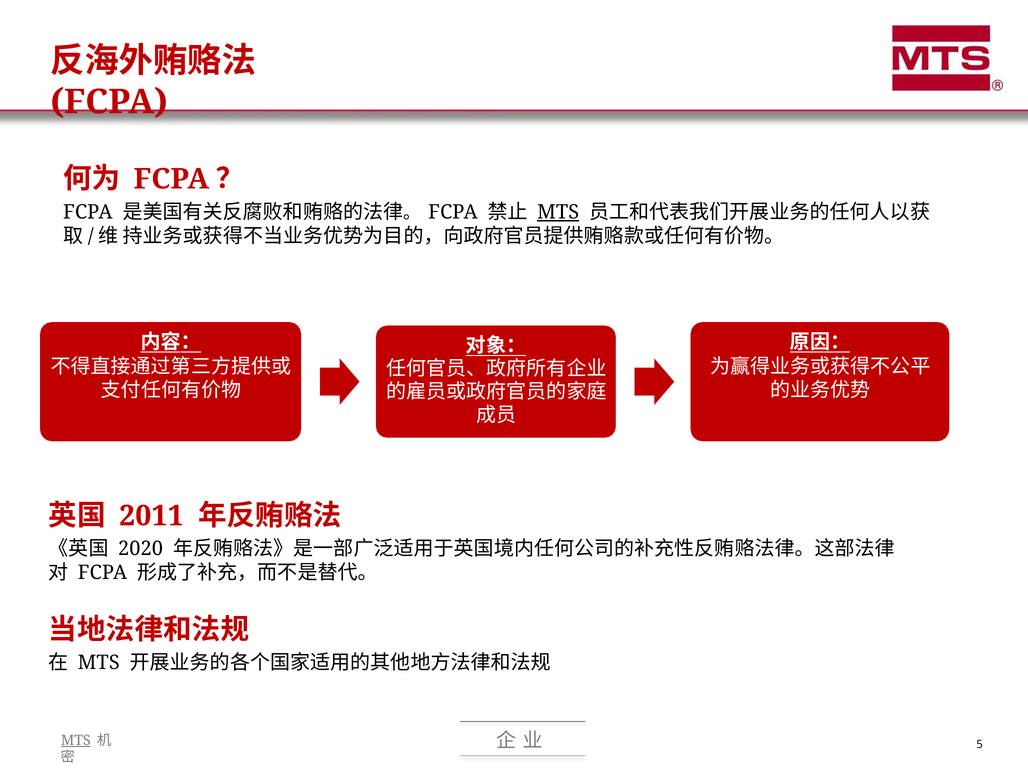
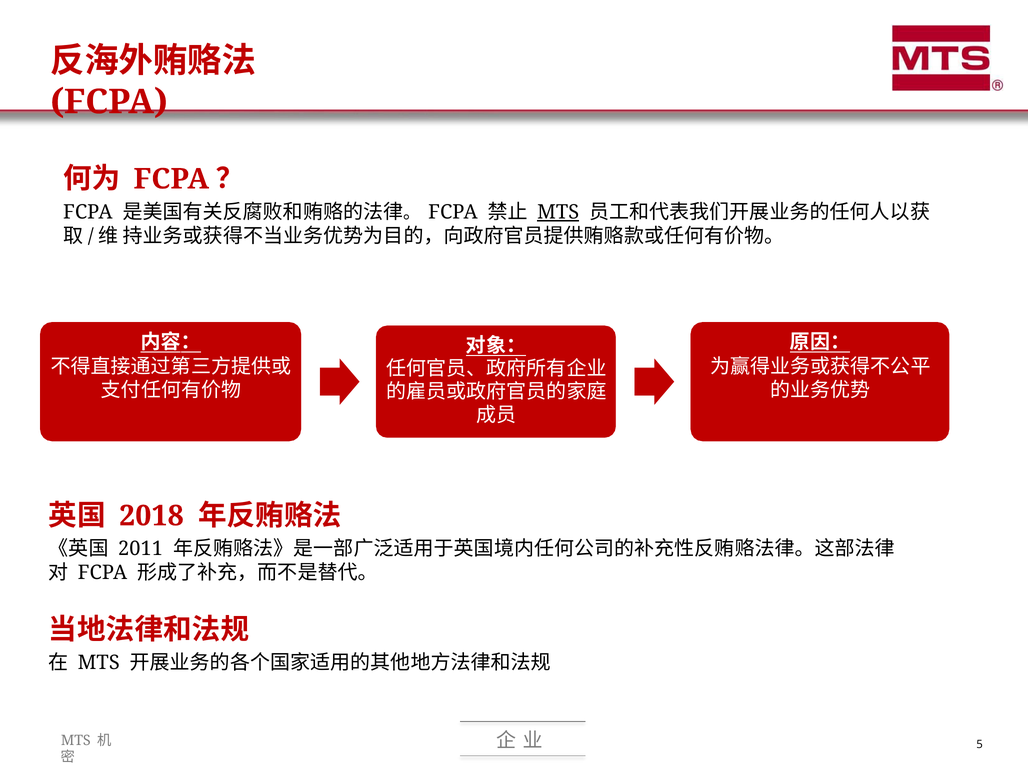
2011: 2011 -> 2018 (151, 516)
2020: 2020 -> 2011 (141, 549)
MTS underline: present -> none (76, 741)
